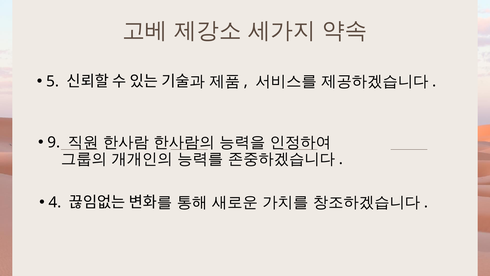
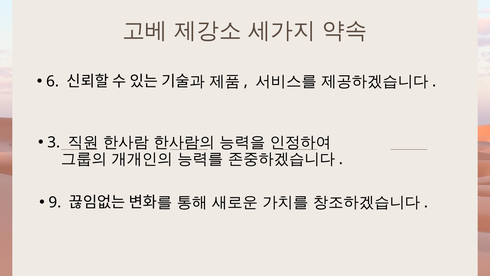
5: 5 -> 6 (53, 81)
9: 9 -> 3 (54, 142)
4: 4 -> 9 (55, 202)
